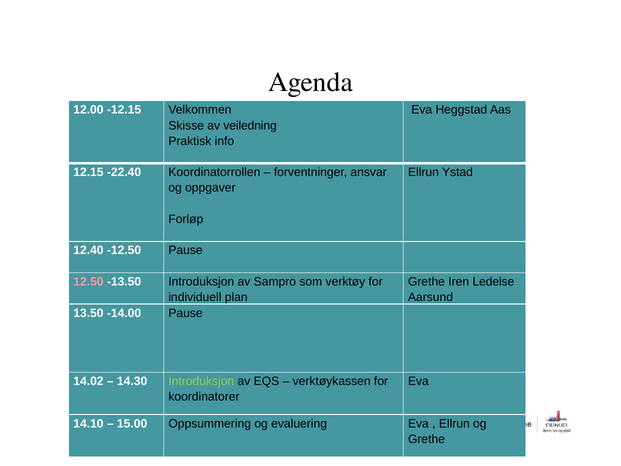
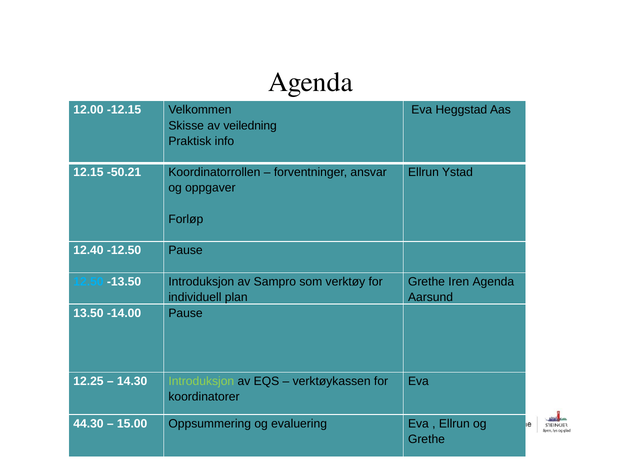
-22.40: -22.40 -> -50.21 (124, 172)
12.50 colour: pink -> light blue (88, 282)
Iren Ledelse: Ledelse -> Agenda (493, 282)
14.02: 14.02 -> 12.25 (88, 381)
14.10: 14.10 -> 44.30 (88, 423)
